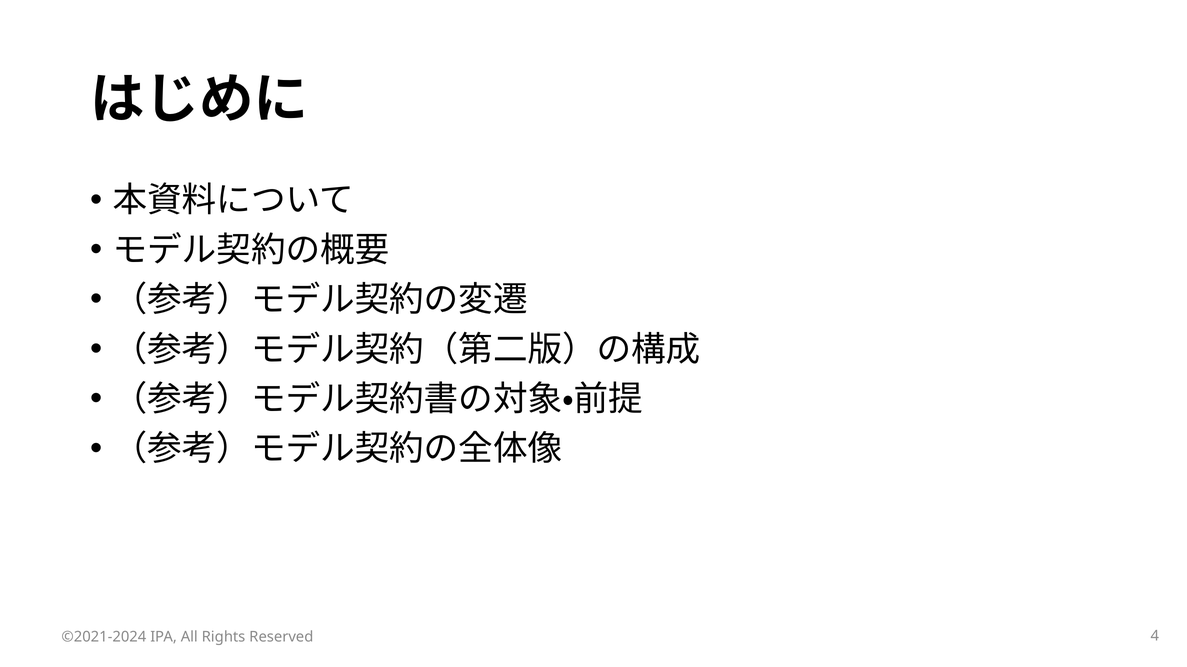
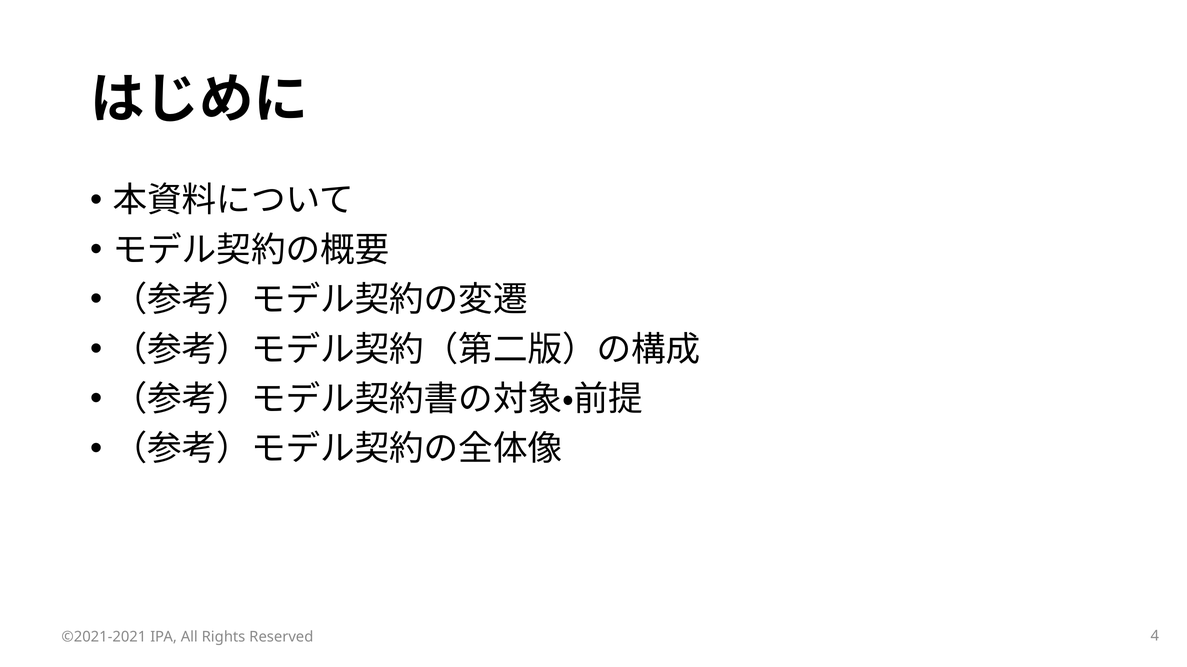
©2021-2024: ©2021-2024 -> ©2021-2021 (104, 638)
